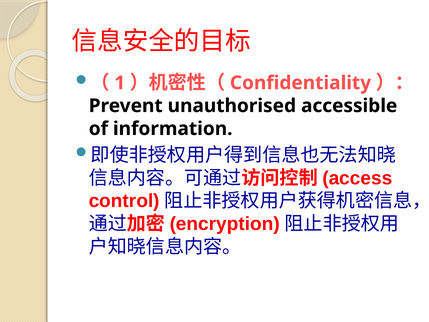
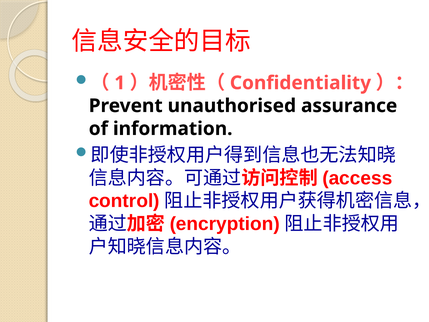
accessible: accessible -> assurance (349, 106)
